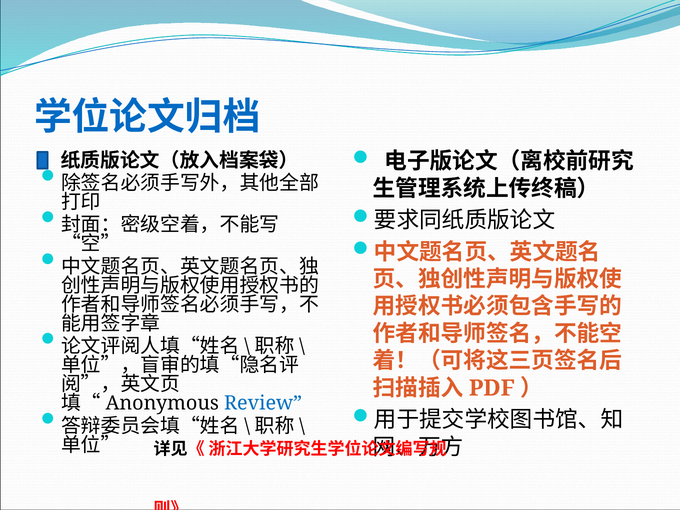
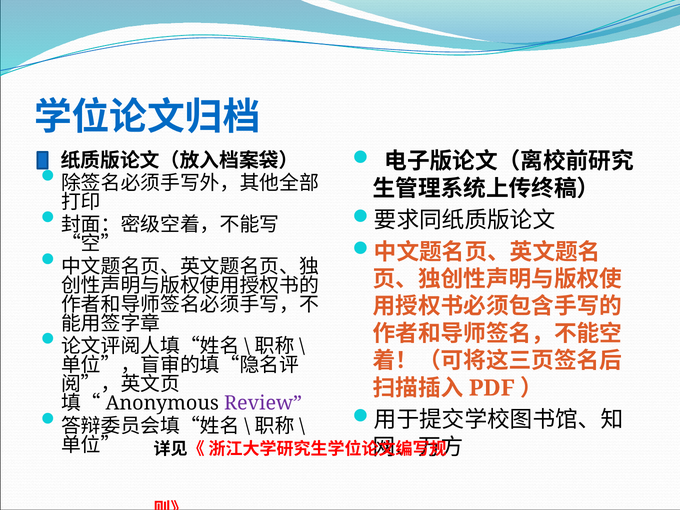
Review colour: blue -> purple (263, 403)
